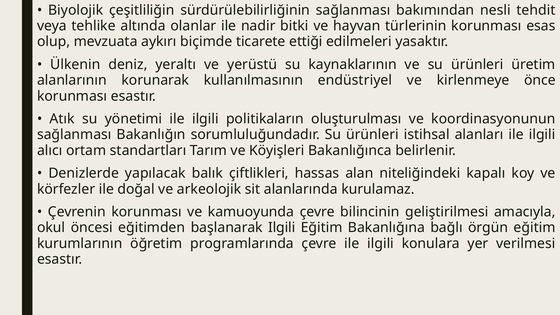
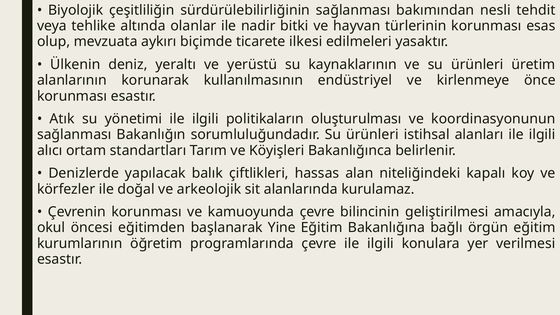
ettiği: ettiği -> ilkesi (306, 42)
başlanarak Ilgili: Ilgili -> Yine (282, 228)
